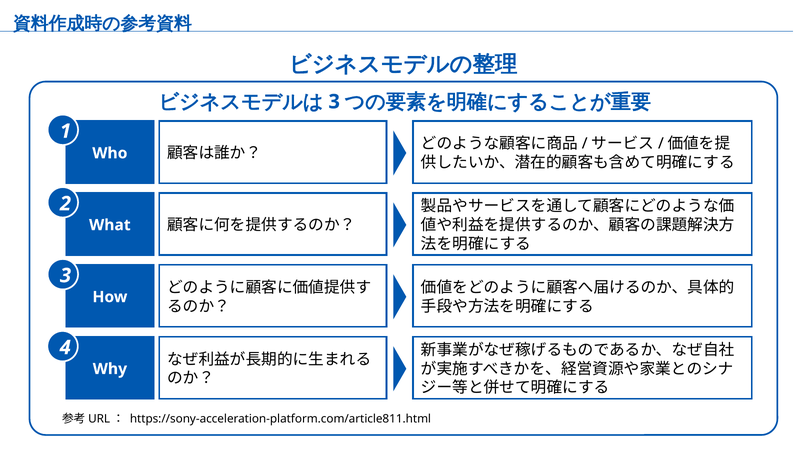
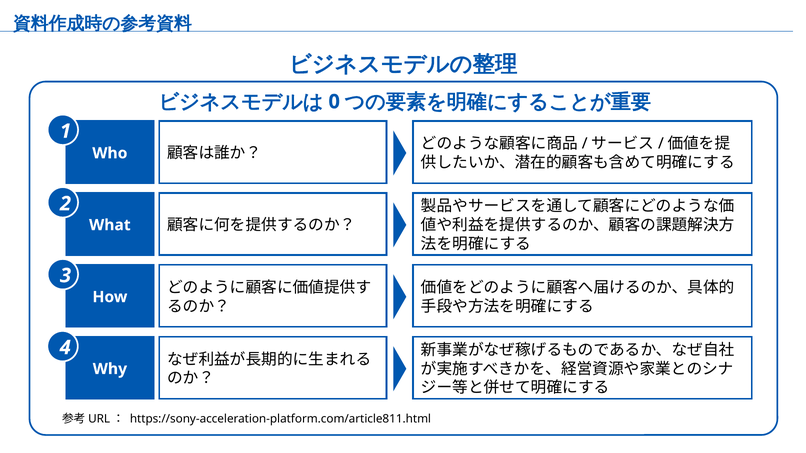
3: 3 -> 0 (334, 102)
